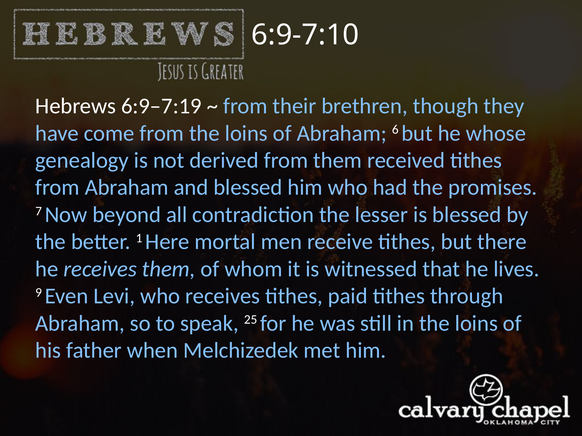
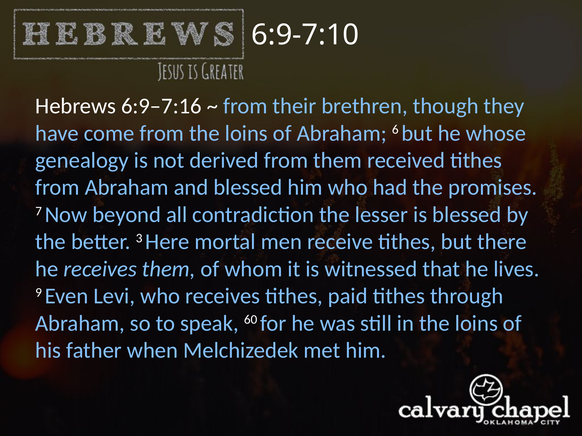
6:9–7:19: 6:9–7:19 -> 6:9–7:16 (161, 106)
1: 1 -> 3 (139, 238)
25: 25 -> 60 (251, 320)
